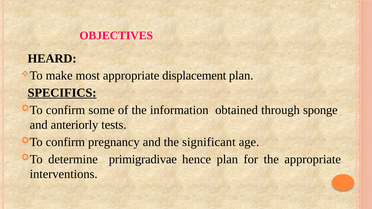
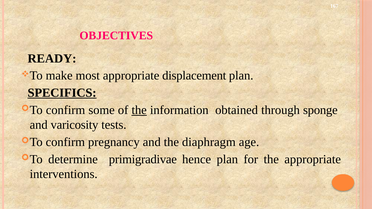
HEARD: HEARD -> READY (52, 59)
the underline: none -> present (139, 110)
anteriorly: anteriorly -> varicosity (75, 125)
significant: significant -> diaphragm (209, 142)
